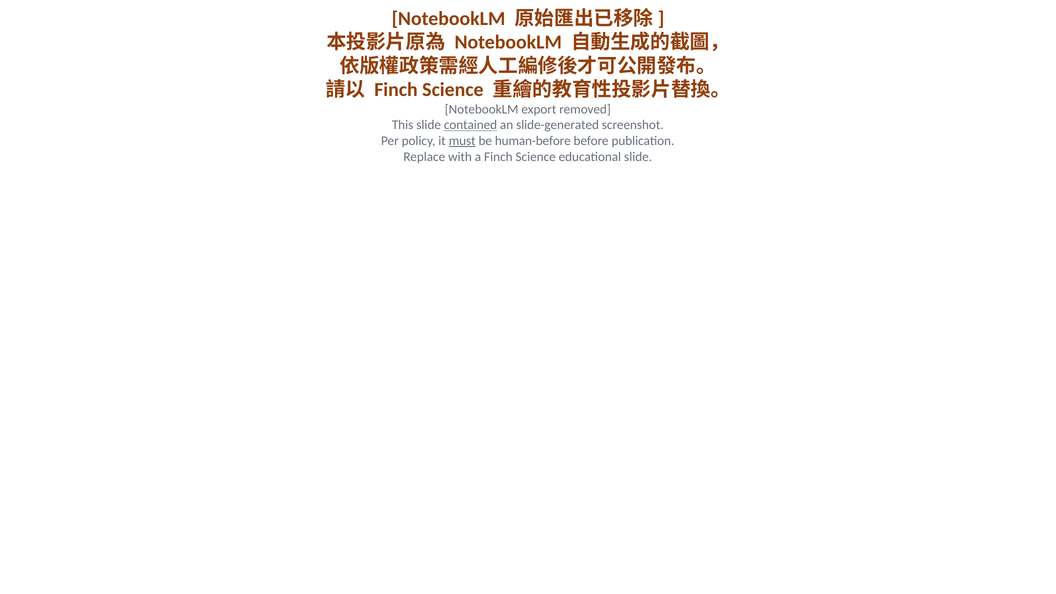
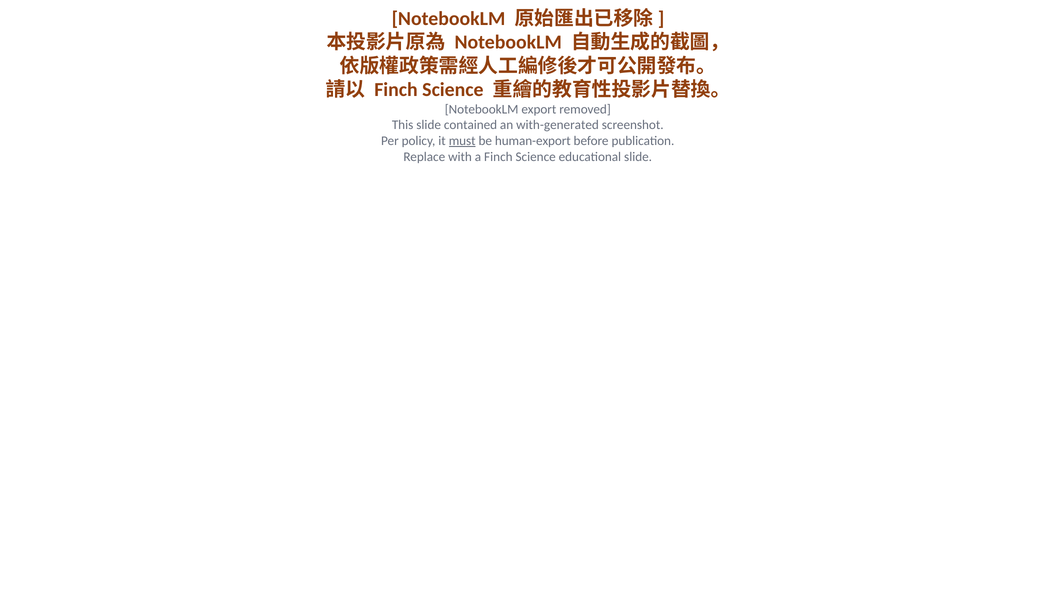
contained underline: present -> none (470, 125)
slide-generated: slide-generated -> with-generated (558, 125)
human-before: human-before -> human-export (533, 141)
